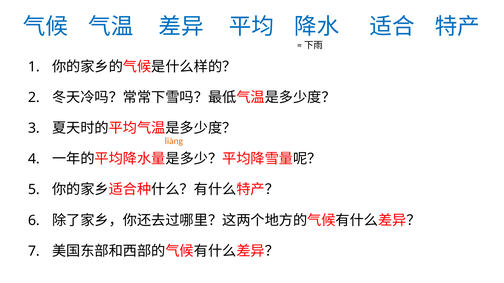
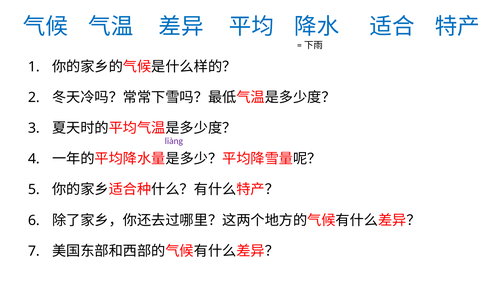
liàng colour: orange -> purple (174, 141)
